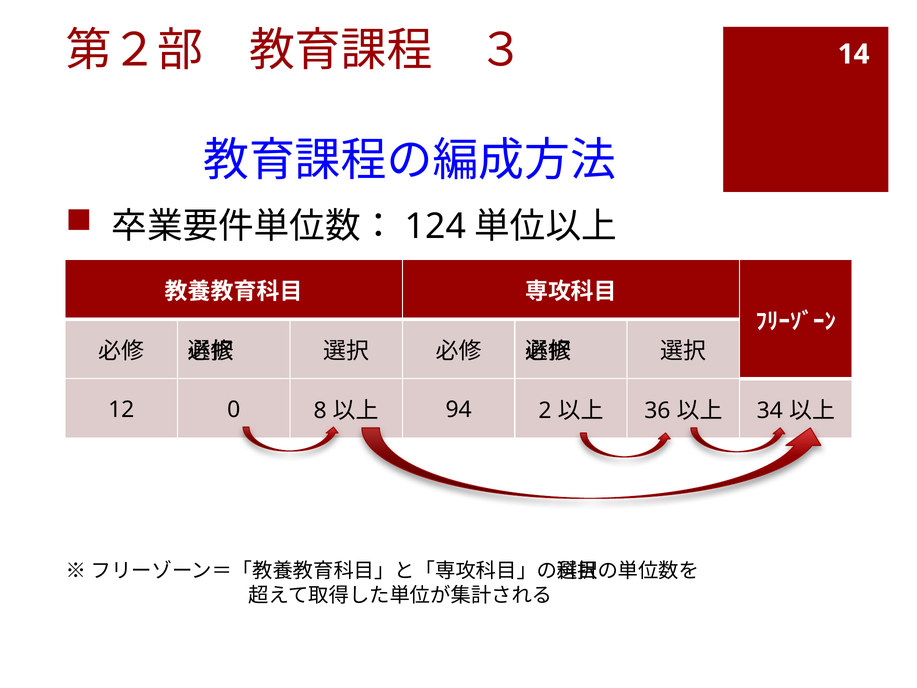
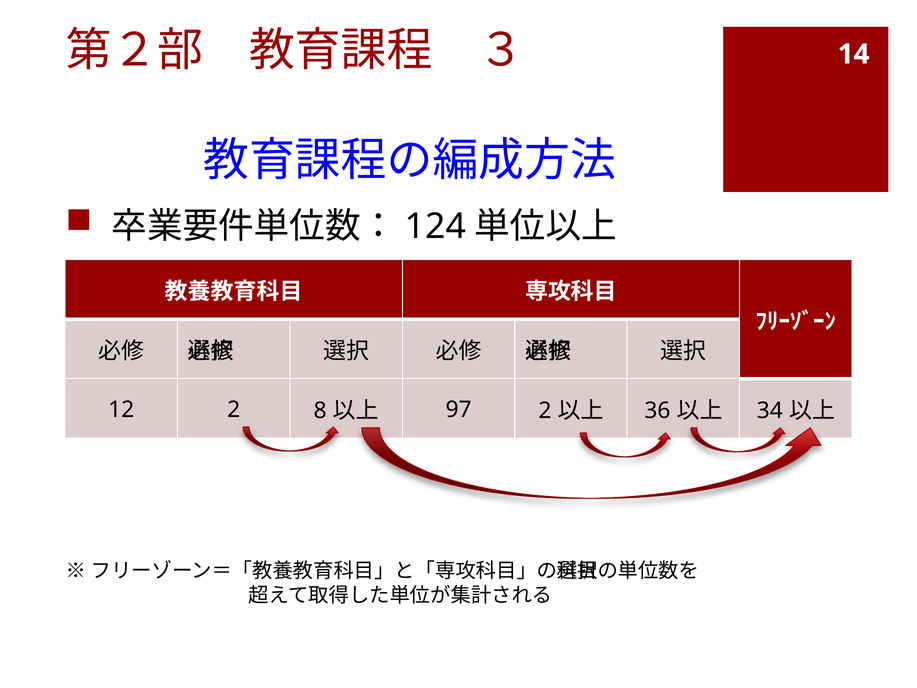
12 0: 0 -> 2 (234, 409)
94: 94 -> 97 (459, 409)
